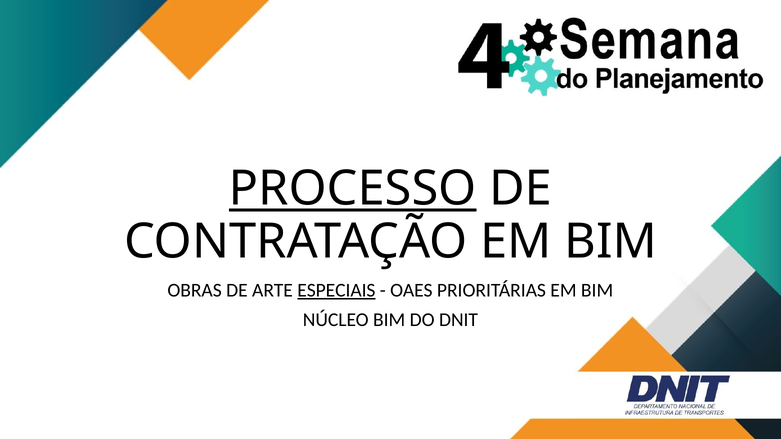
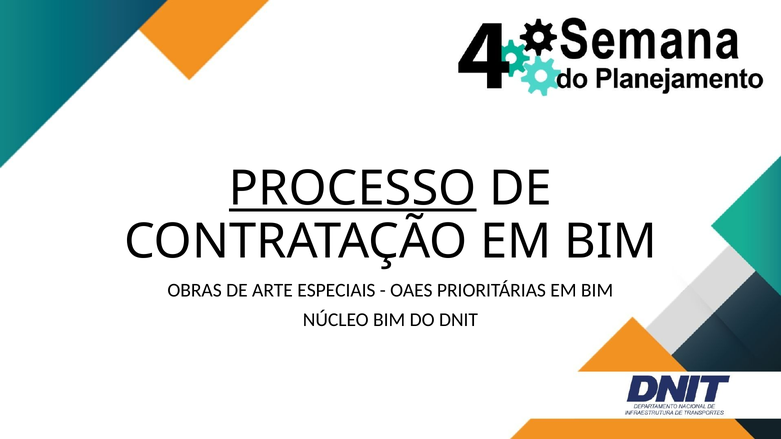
ESPECIAIS underline: present -> none (336, 291)
